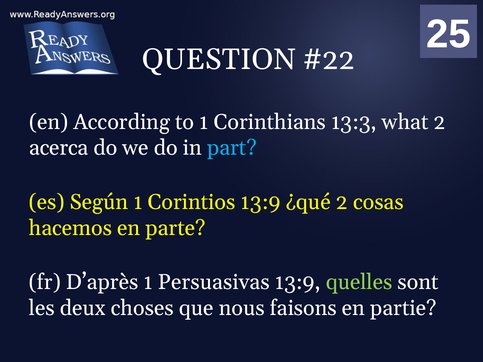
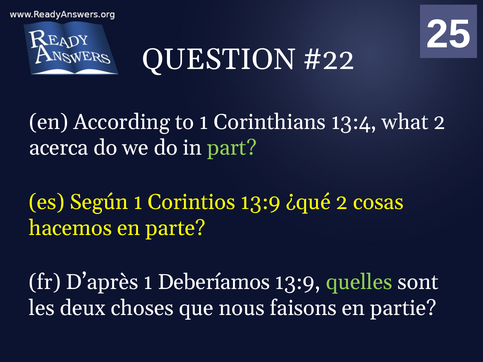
13:3: 13:3 -> 13:4 (354, 122)
part colour: light blue -> light green (232, 148)
Persuasivas: Persuasivas -> Deberíamos (214, 282)
